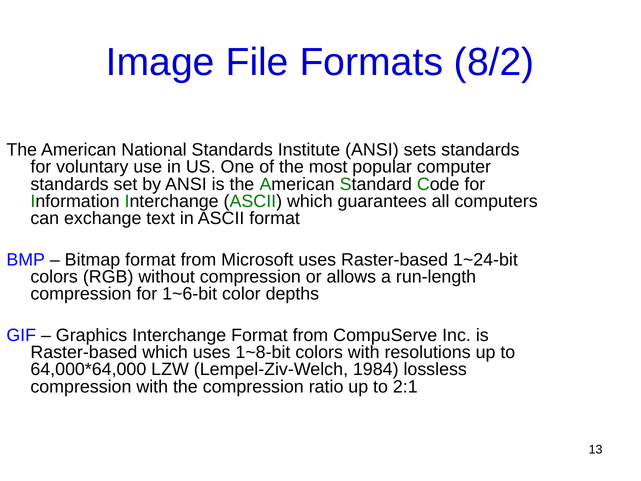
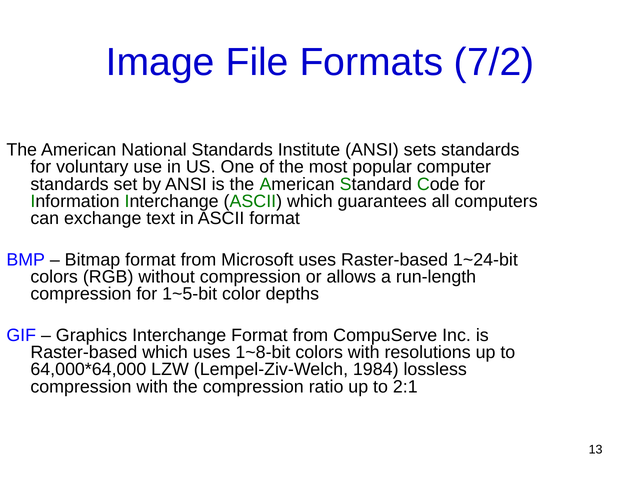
8/2: 8/2 -> 7/2 (494, 62)
1~6-bit: 1~6-bit -> 1~5-bit (190, 294)
